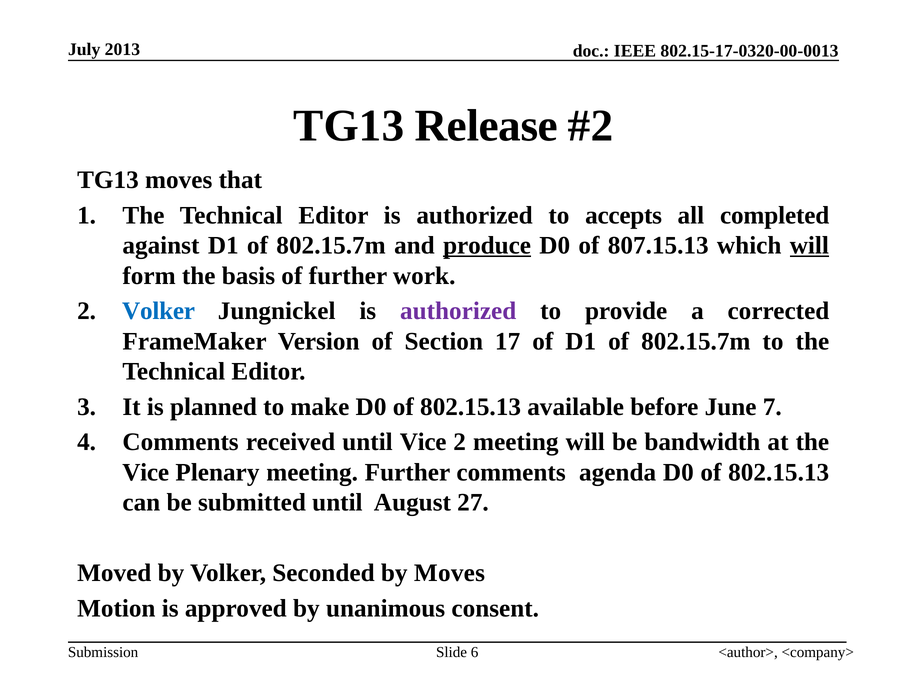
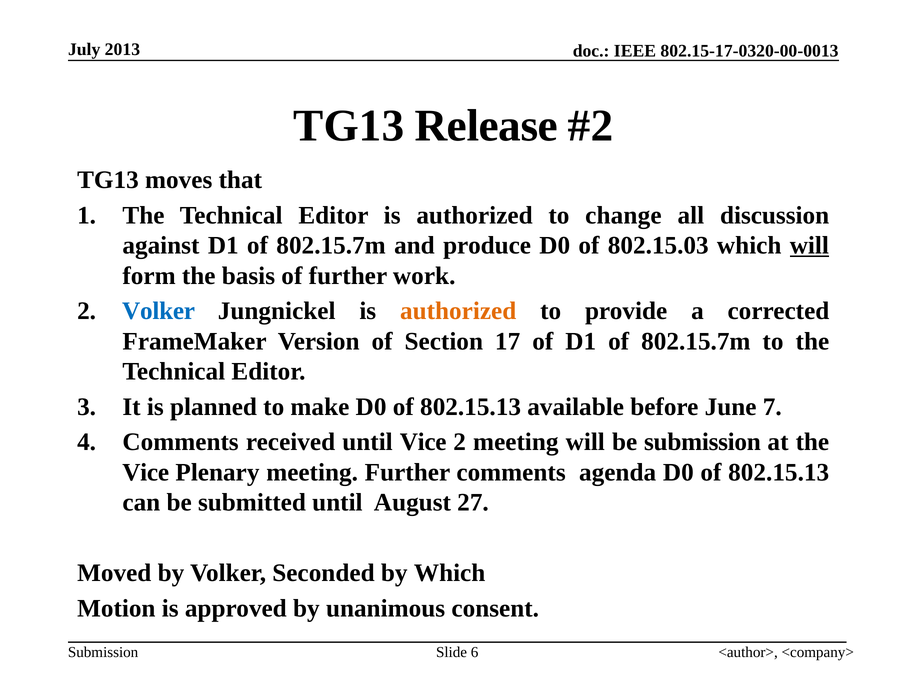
accepts: accepts -> change (623, 215)
completed: completed -> discussion (775, 215)
produce underline: present -> none (487, 246)
807.15.13: 807.15.13 -> 802.15.03 (658, 246)
authorized colour: purple -> orange (458, 311)
be bandwidth: bandwidth -> submission (702, 442)
by Moves: Moves -> Which (450, 573)
